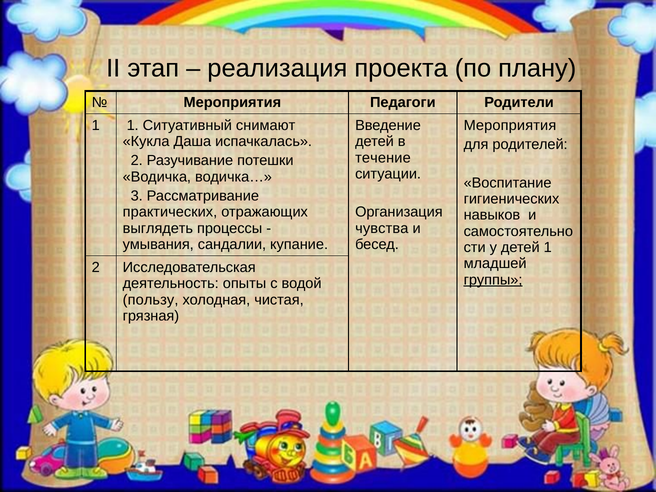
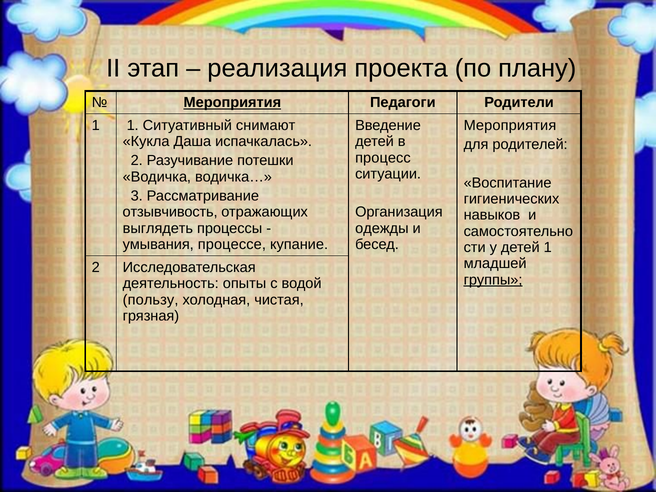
Мероприятия underline: none -> present (232, 103)
течение: течение -> процесс (383, 158)
практических: практических -> отзывчивость (170, 212)
чувства: чувства -> одежды (382, 228)
сандалии: сандалии -> процессе (232, 245)
